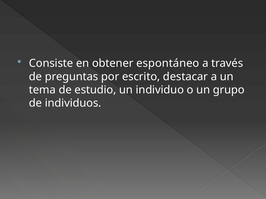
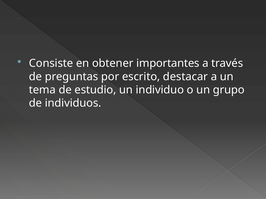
espontáneo: espontáneo -> importantes (168, 64)
